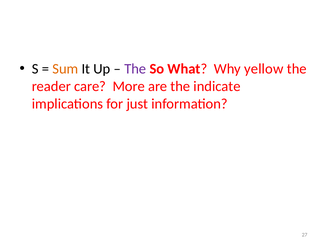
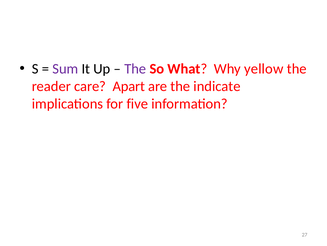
Sum colour: orange -> purple (65, 69)
More: More -> Apart (129, 86)
just: just -> five (137, 103)
